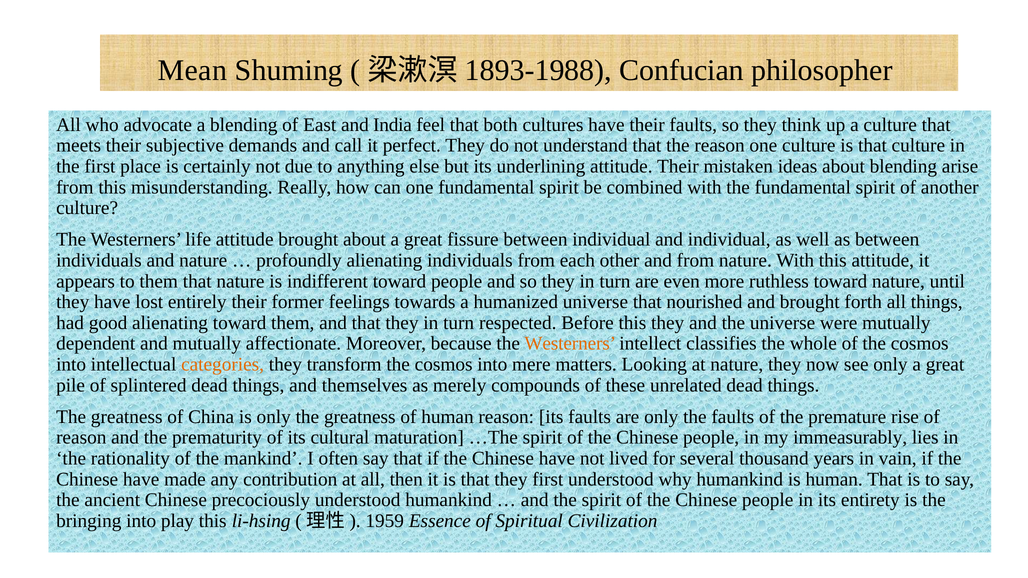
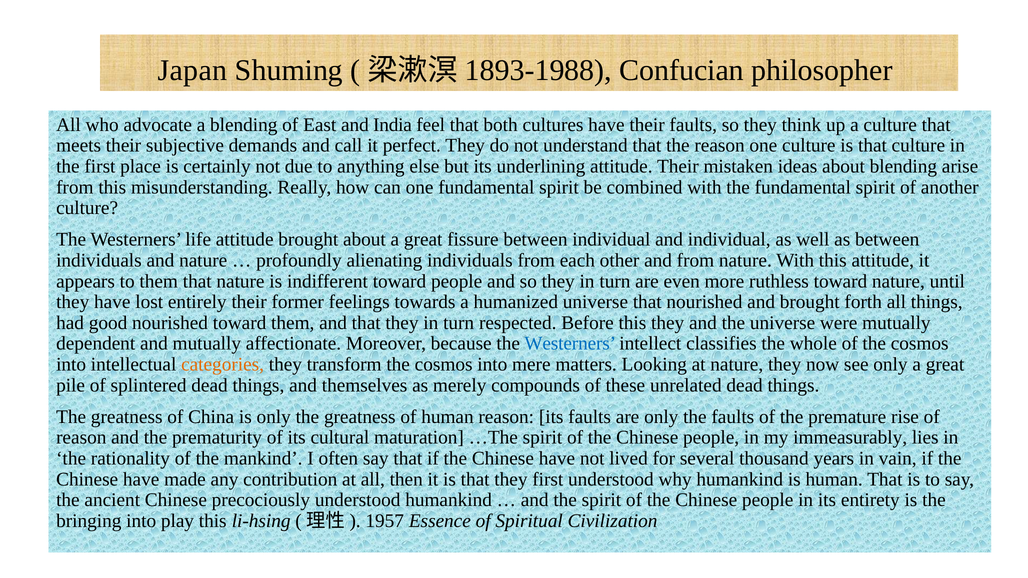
Mean: Mean -> Japan (192, 71)
good alienating: alienating -> nourished (170, 323)
Westerners colour: orange -> blue (570, 344)
1959: 1959 -> 1957 (385, 521)
